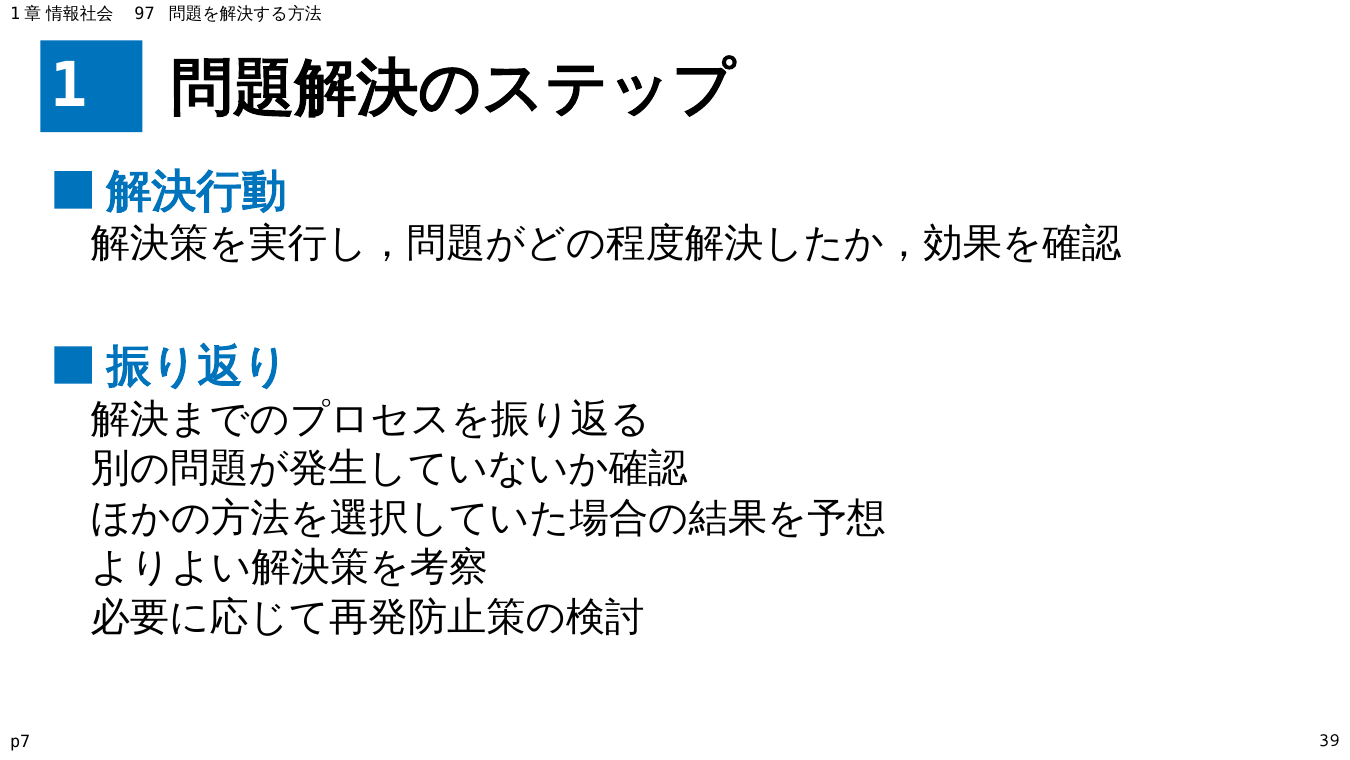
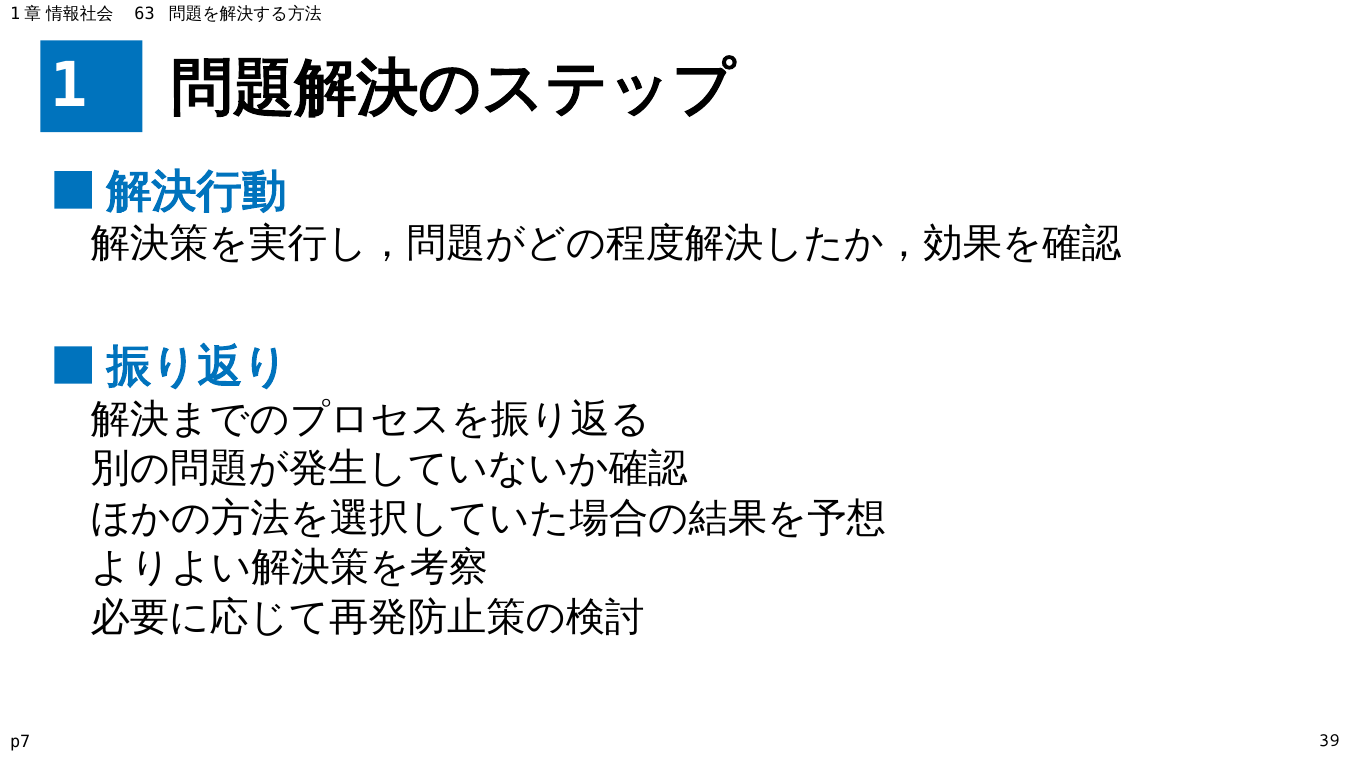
97: 97 -> 63 (145, 14)
